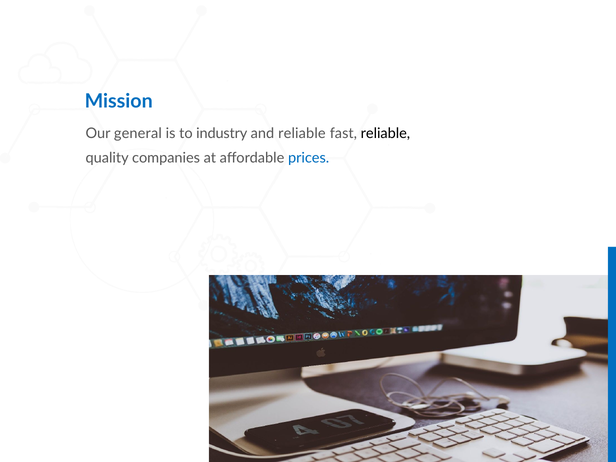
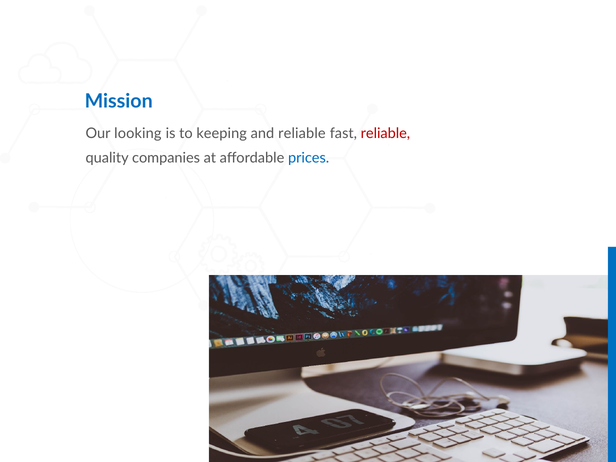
general: general -> looking (138, 133)
industry: industry -> keeping (222, 133)
reliable colour: black -> red (385, 133)
